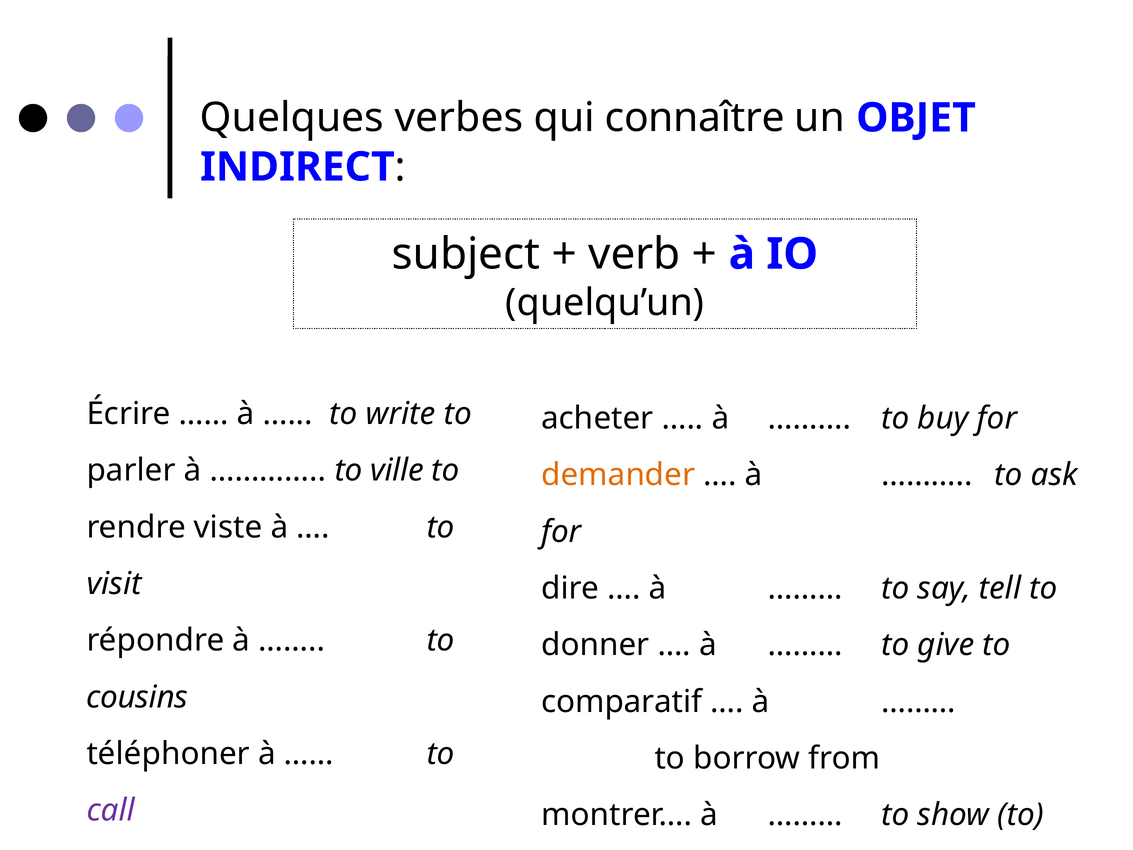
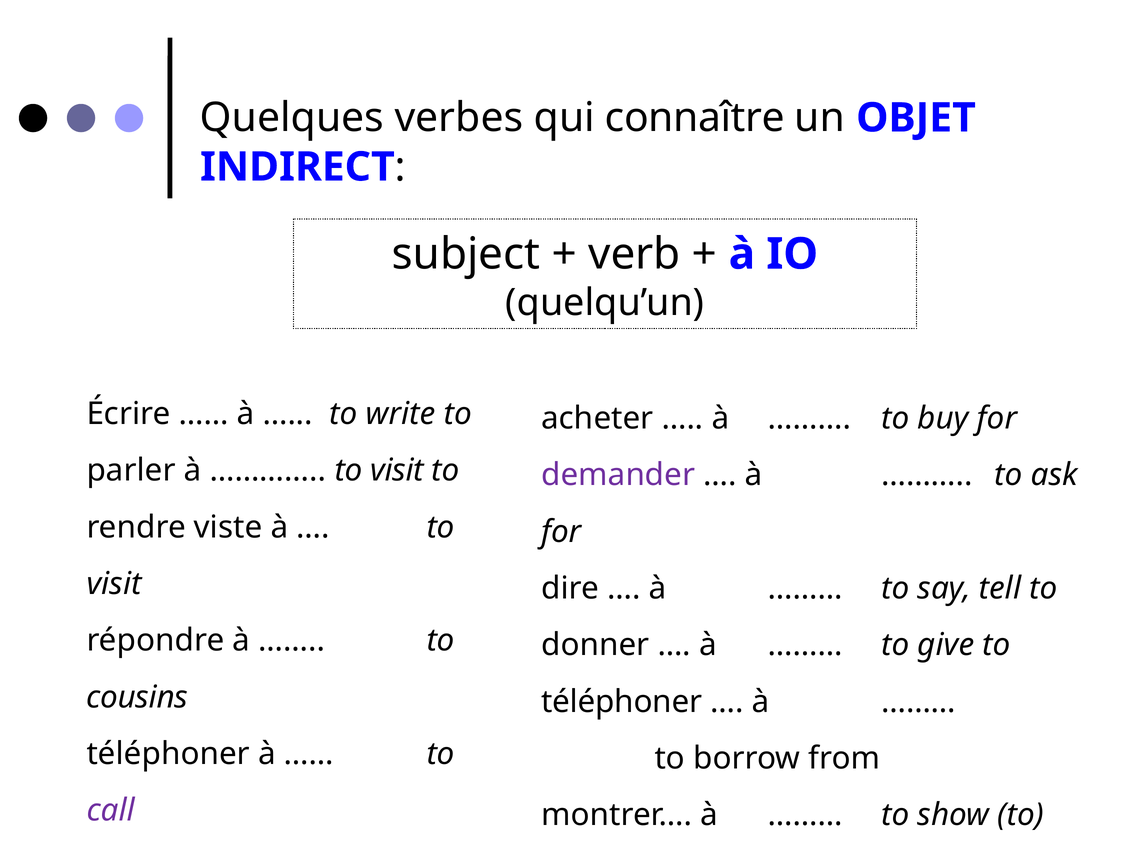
ville: ville -> visit (397, 470)
demander colour: orange -> purple (618, 475)
comparatif: comparatif -> téléphoner (622, 701)
